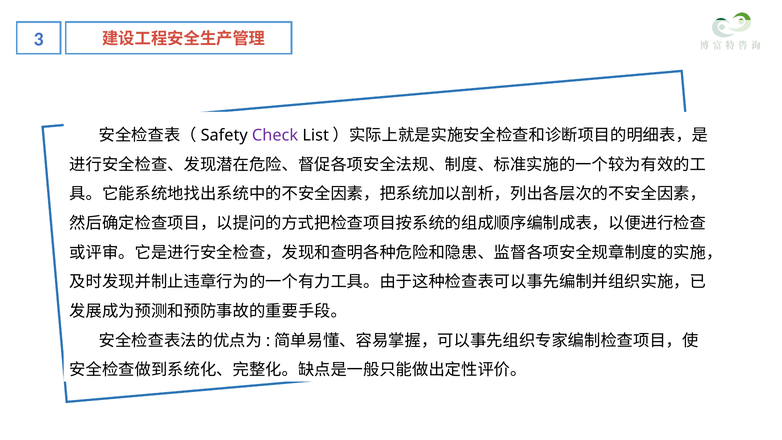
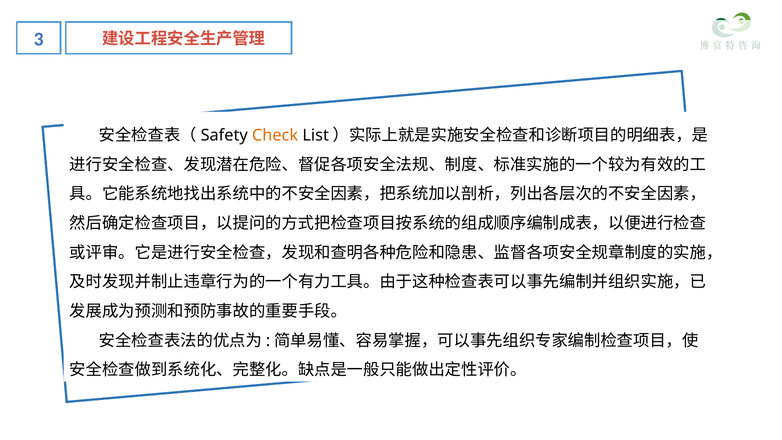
Check colour: purple -> orange (275, 135)
